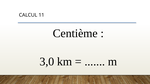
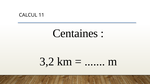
Centième: Centième -> Centaines (75, 33)
3,0: 3,0 -> 3,2 (47, 62)
